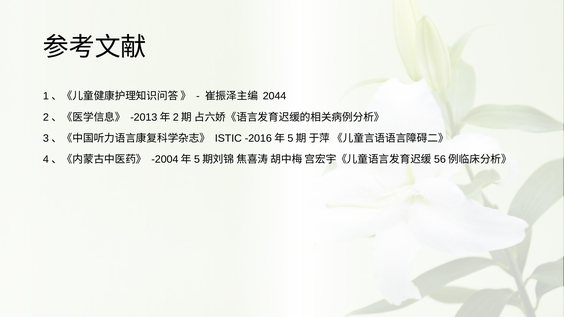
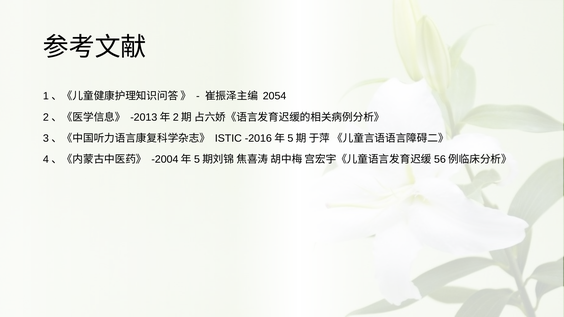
2044: 2044 -> 2054 (275, 96)
